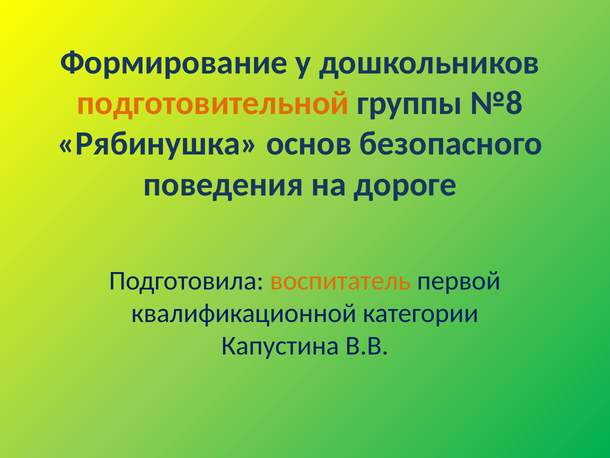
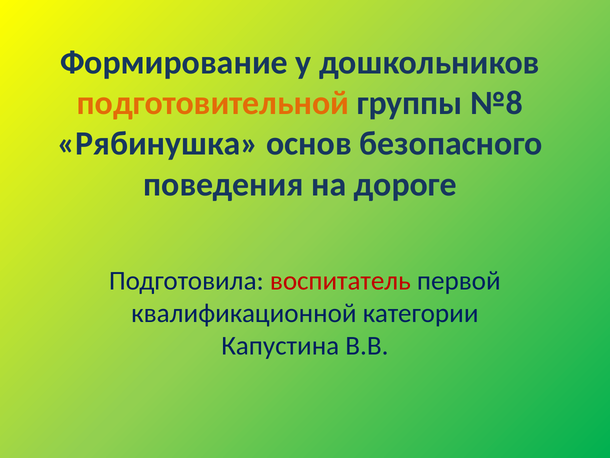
воспитатель colour: orange -> red (340, 280)
